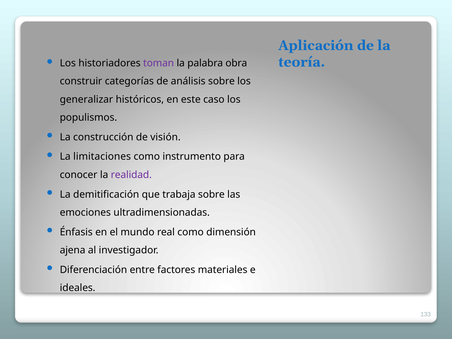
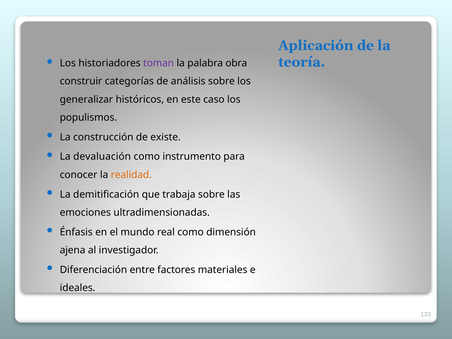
visión: visión -> existe (166, 137)
limitaciones: limitaciones -> devaluación (102, 157)
realidad colour: purple -> orange (131, 175)
